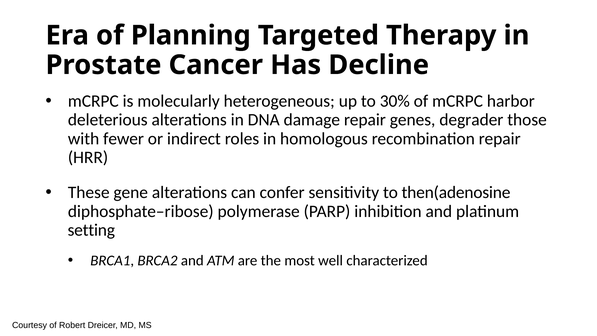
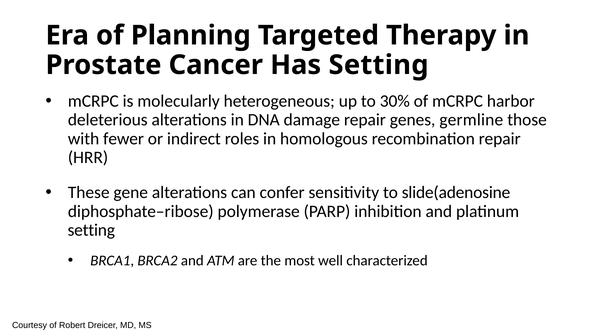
Has Decline: Decline -> Setting (379, 65)
degrader: degrader -> germline (471, 120)
then(adenosine: then(adenosine -> slide(adenosine (456, 192)
